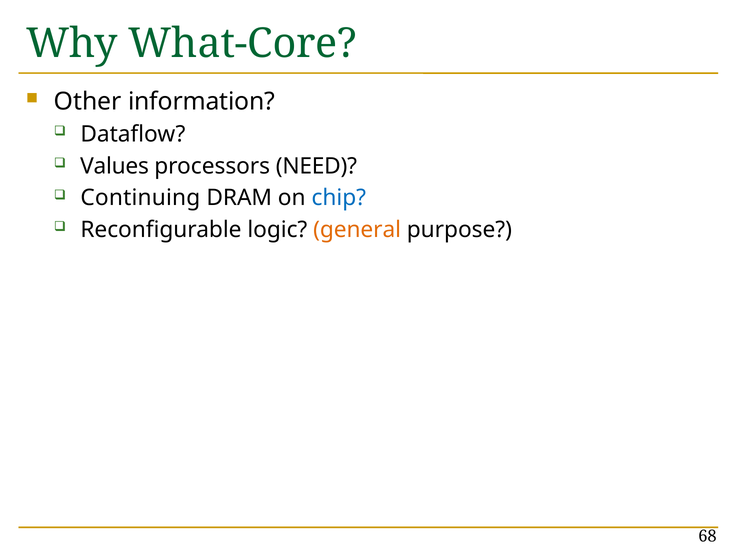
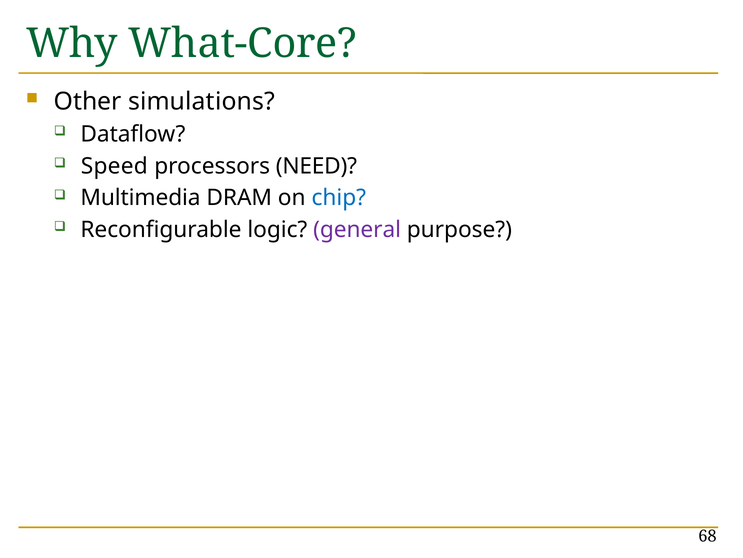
information: information -> simulations (201, 101)
Values: Values -> Speed (114, 166)
Continuing: Continuing -> Multimedia (141, 198)
general colour: orange -> purple (357, 229)
